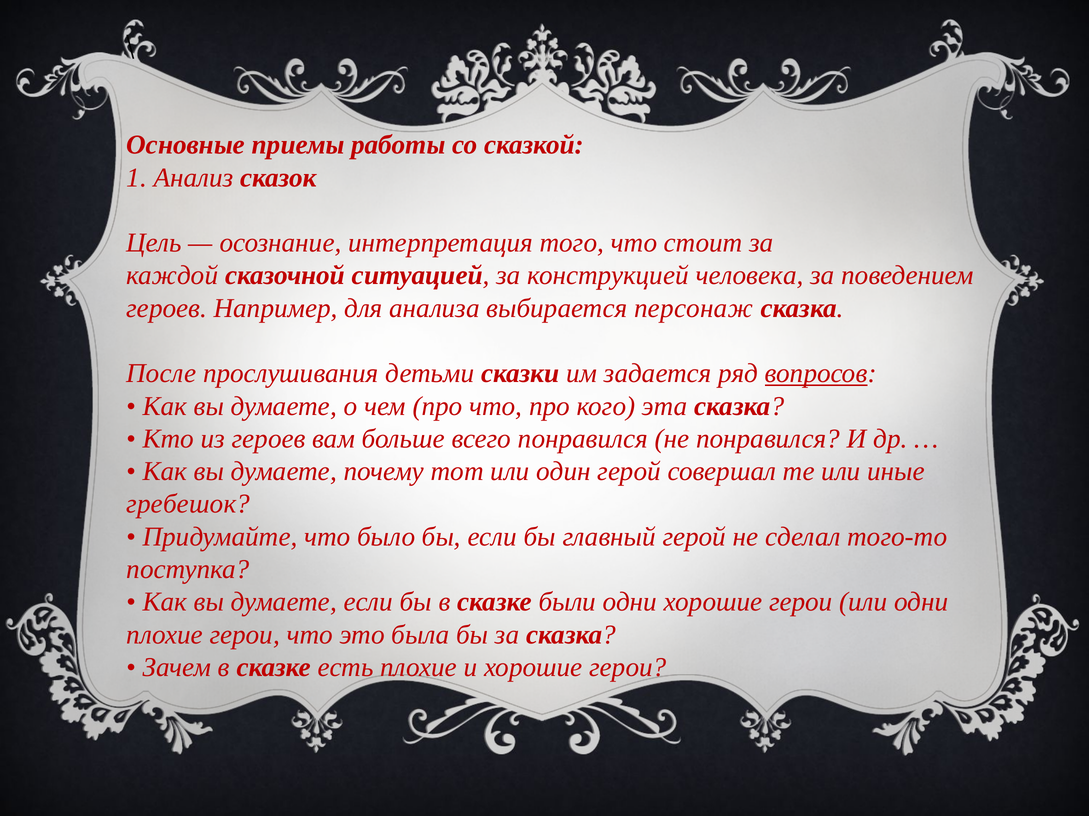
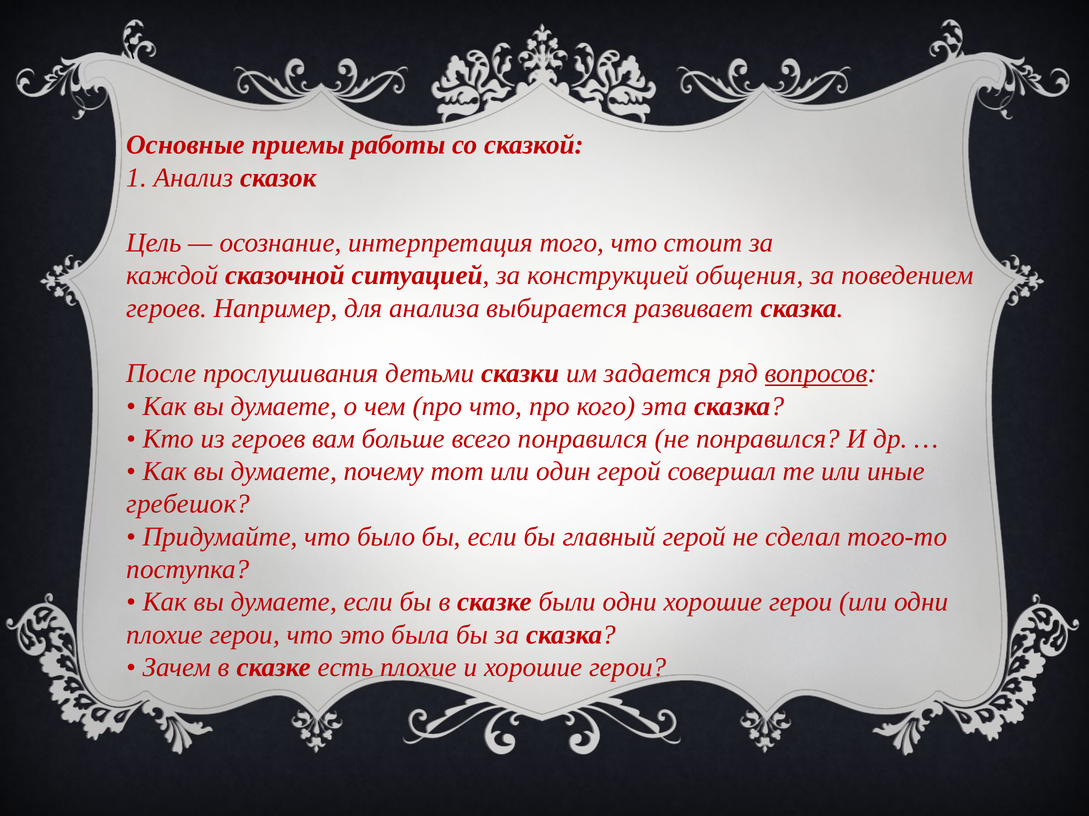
человека: человека -> общения (749, 276)
персонаж: персонаж -> развивает (694, 308)
